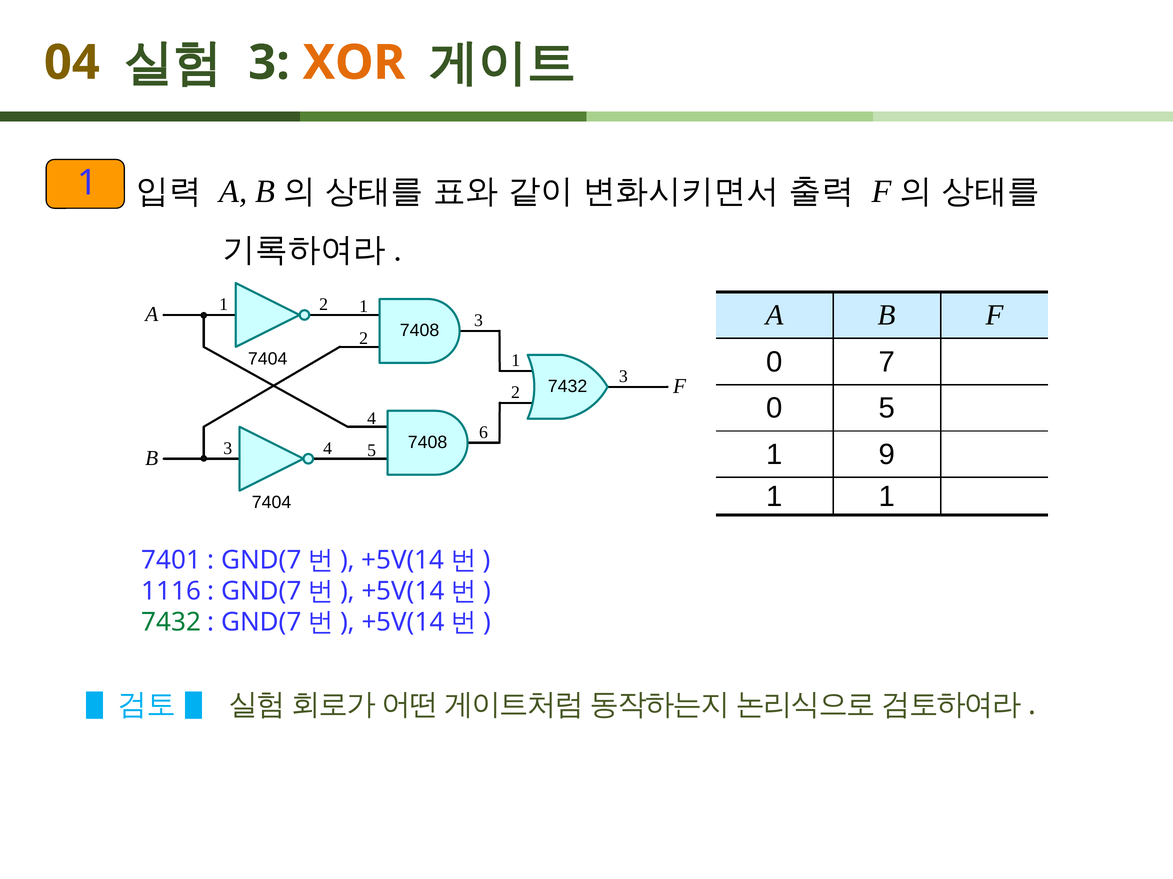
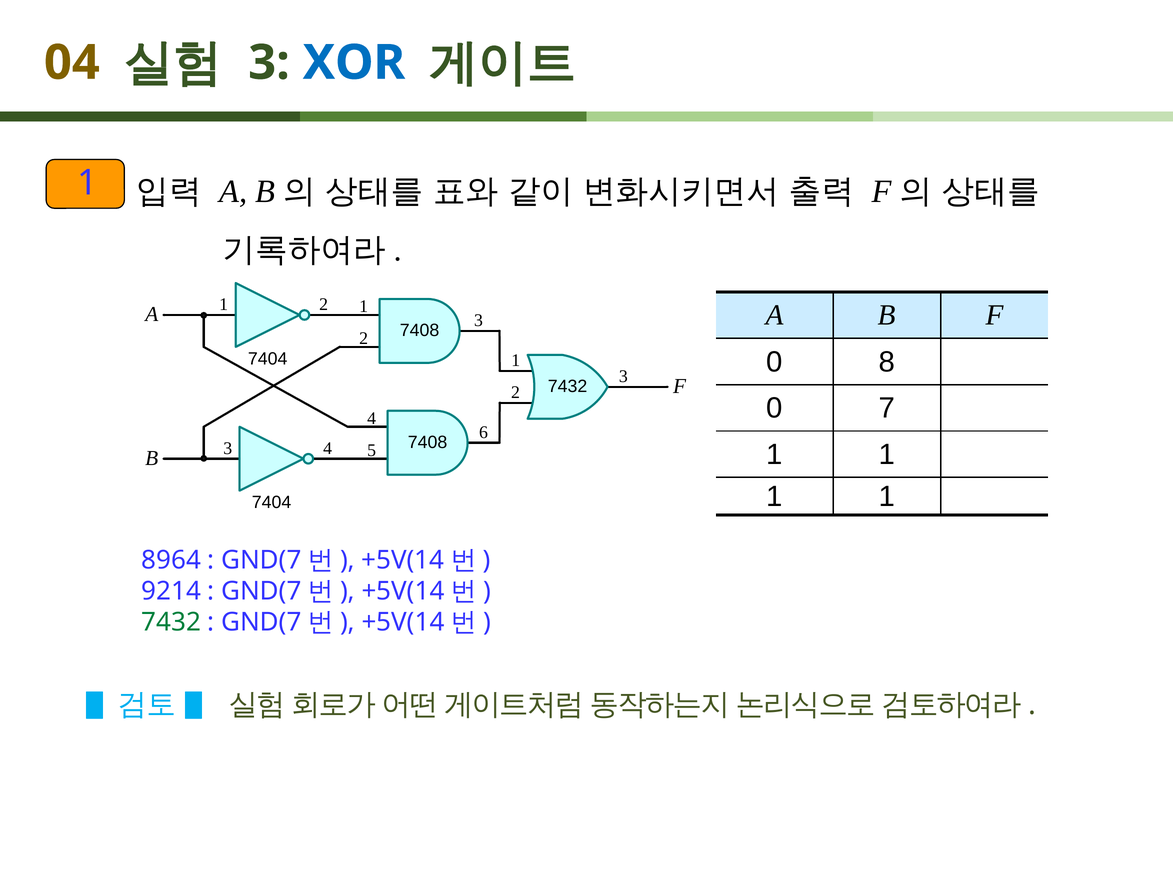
XOR colour: orange -> blue (354, 63)
7: 7 -> 8 (887, 362)
0 5: 5 -> 7 (887, 409)
9: 9 -> 1 (887, 455)
7401: 7401 -> 8964 (171, 560)
1116: 1116 -> 9214 (171, 592)
